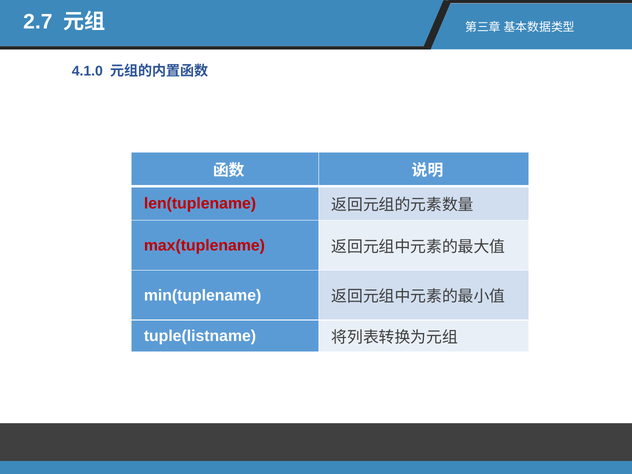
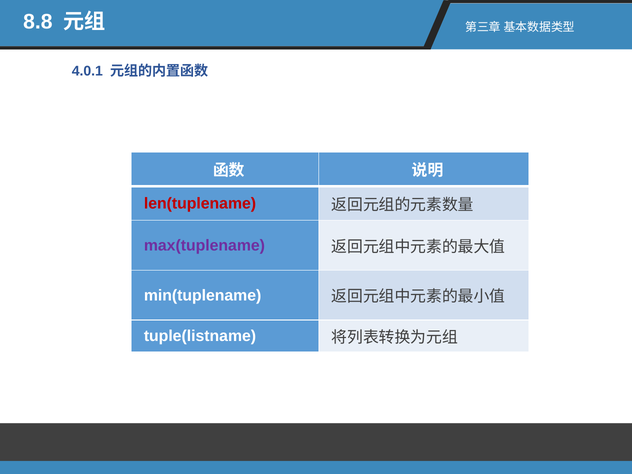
2.7: 2.7 -> 8.8 (38, 22)
4.1.0: 4.1.0 -> 4.0.1 (87, 71)
max(tuplename colour: red -> purple (204, 245)
